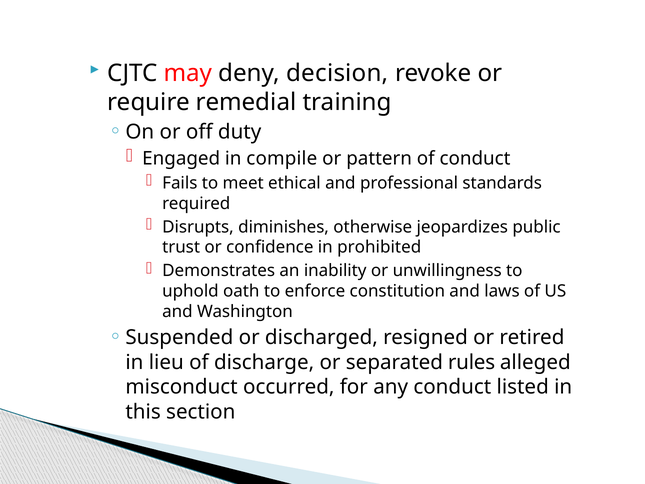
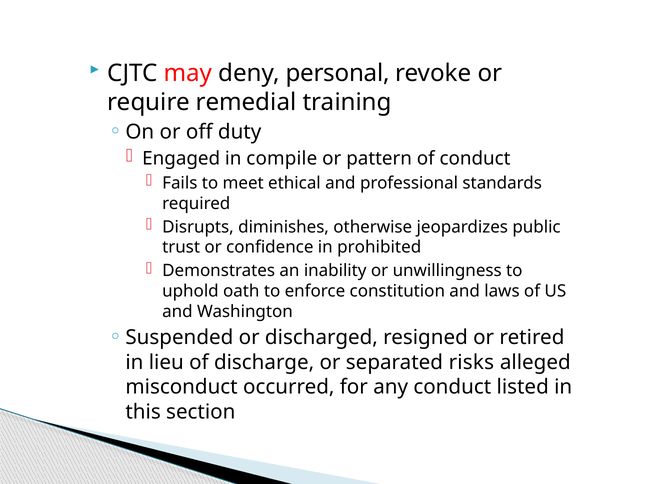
decision: decision -> personal (338, 73)
rules: rules -> risks (471, 362)
